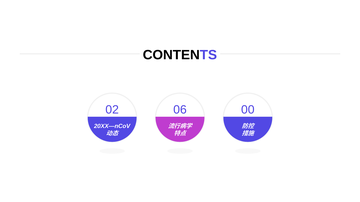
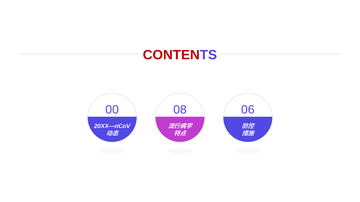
CONTEN colour: black -> red (171, 55)
0 2: 2 -> 0 (116, 110)
6: 6 -> 8 (183, 110)
0 0: 0 -> 6 (251, 110)
